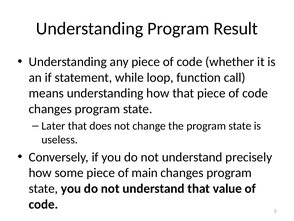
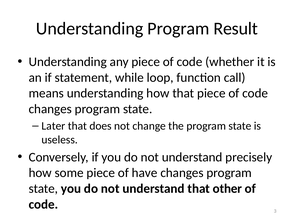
main: main -> have (145, 172)
value: value -> other (227, 188)
